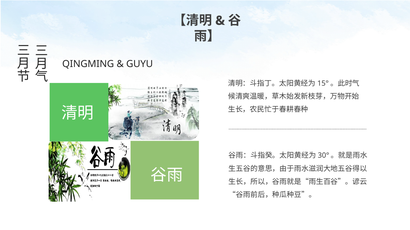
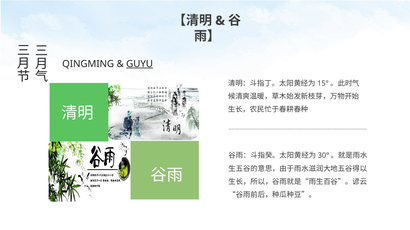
GUYU underline: none -> present (140, 64)
